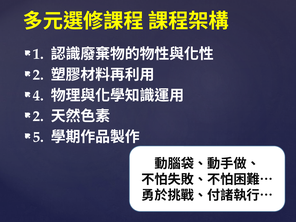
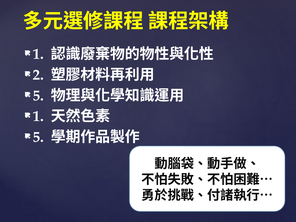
4: 4 -> 5 (38, 96)
2: 2 -> 1 (38, 116)
